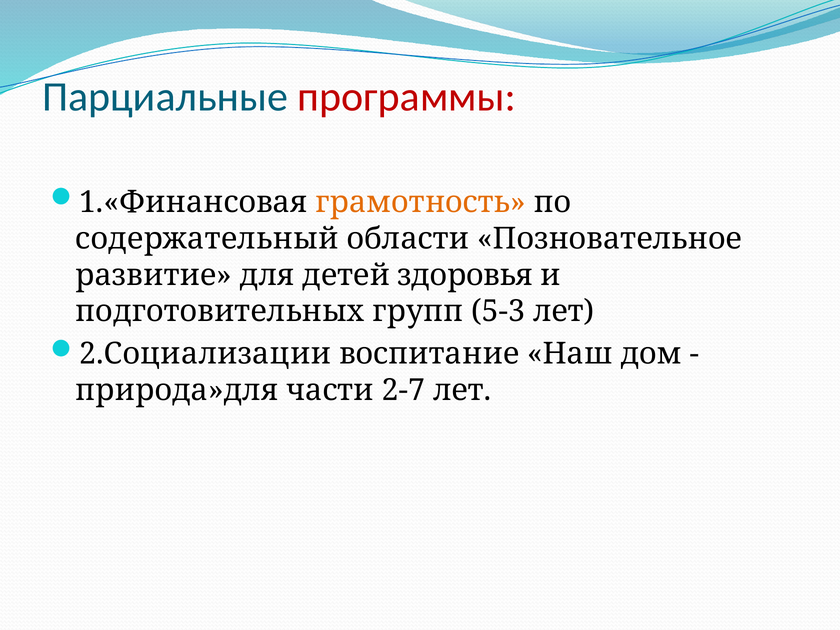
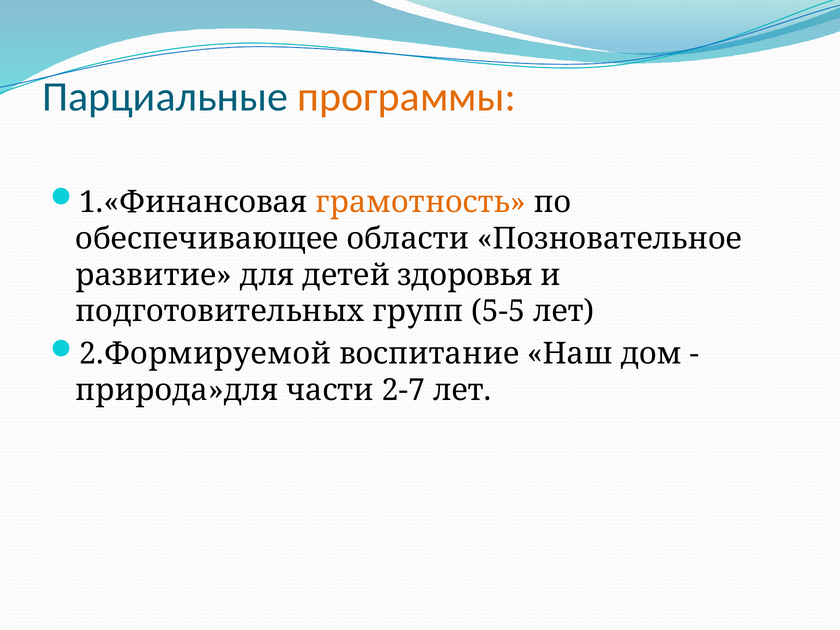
программы colour: red -> orange (407, 97)
содержательный: содержательный -> обеспечивающее (207, 239)
5-3: 5-3 -> 5-5 (498, 311)
2.Социализации: 2.Социализации -> 2.Формируемой (205, 354)
